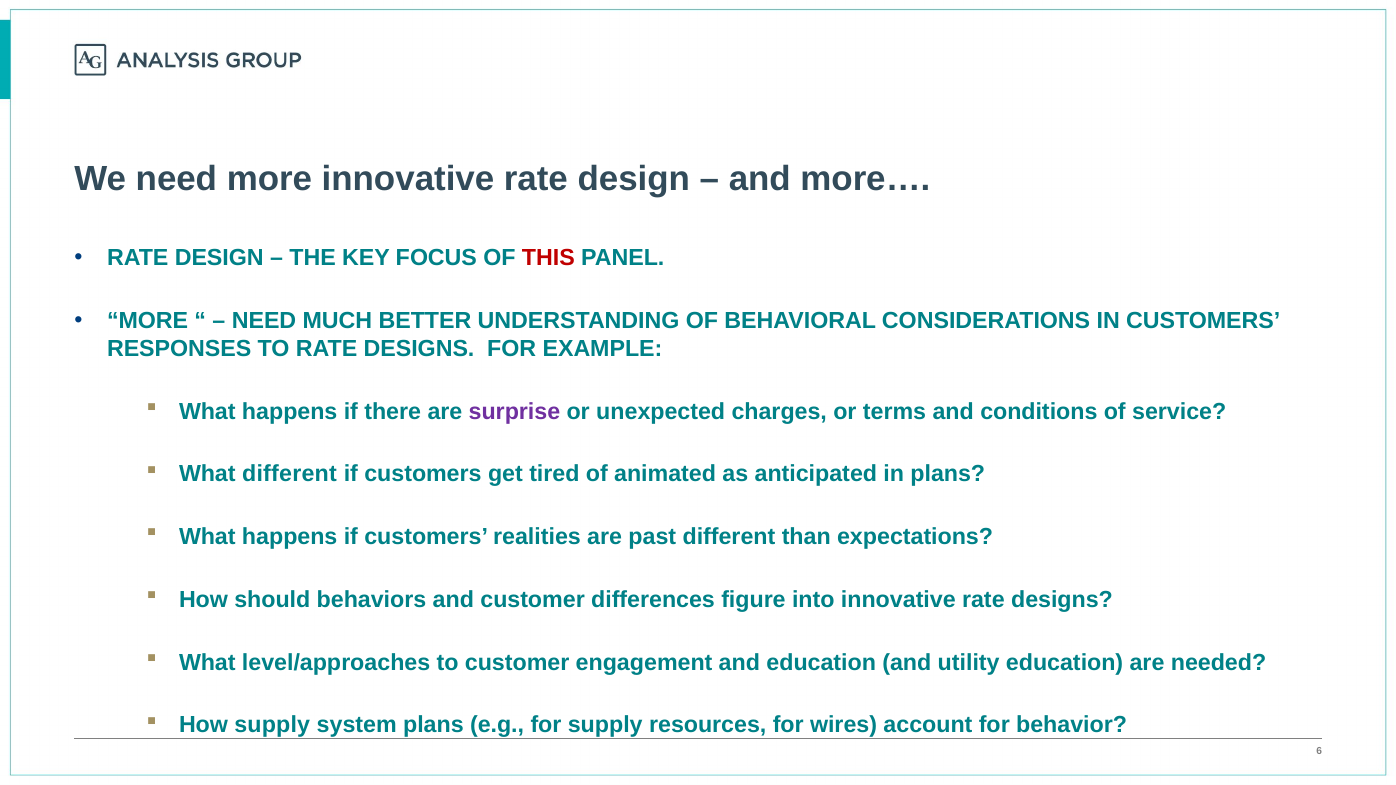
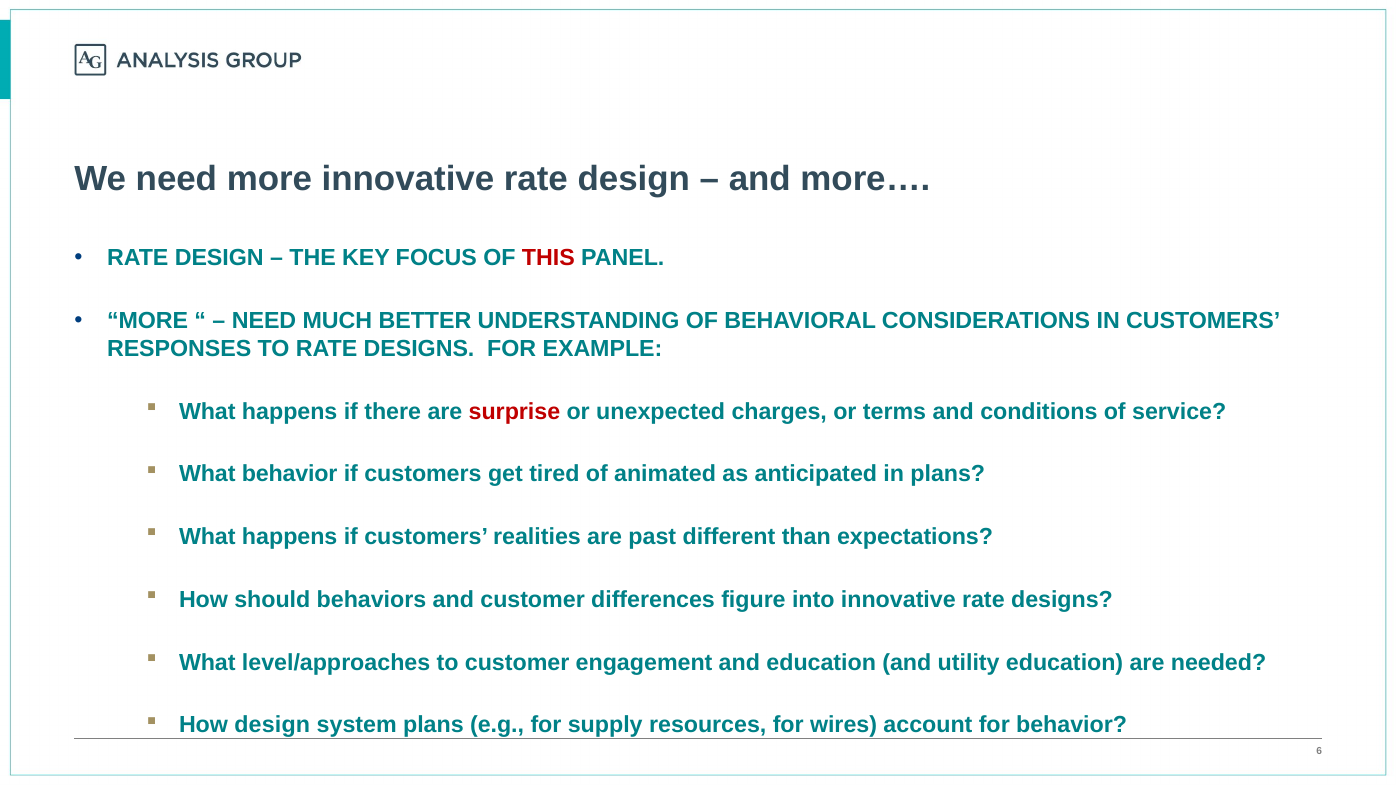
surprise colour: purple -> red (514, 412)
What different: different -> behavior (290, 474)
How supply: supply -> design (272, 725)
